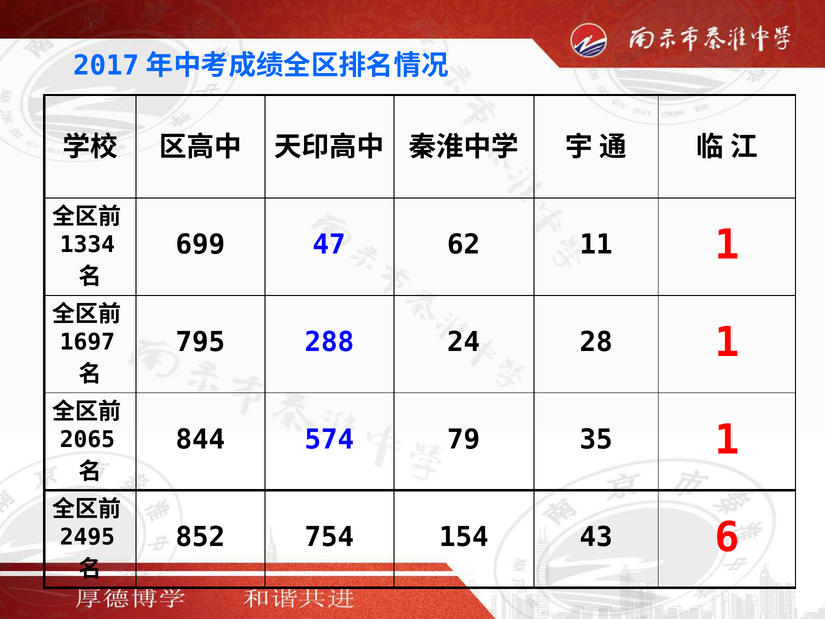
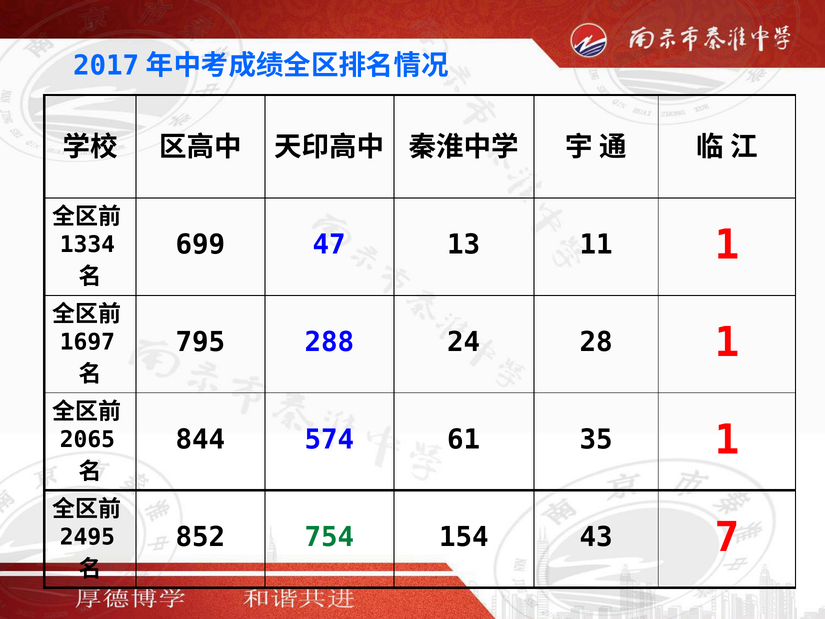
62: 62 -> 13 (464, 245)
79: 79 -> 61 (464, 440)
754 colour: black -> green (329, 537)
6: 6 -> 7 (727, 537)
